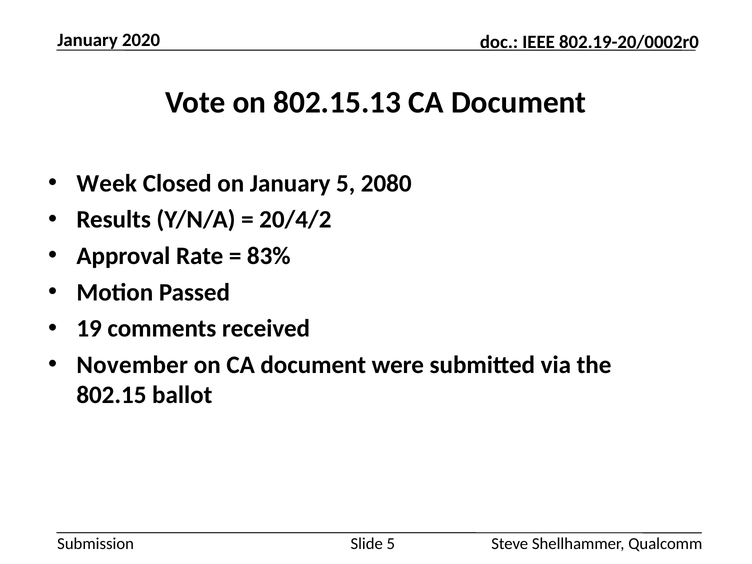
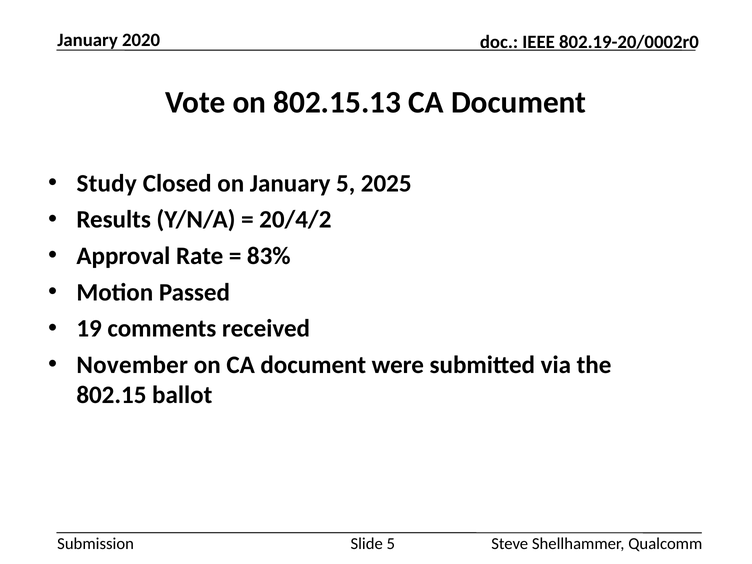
Week: Week -> Study (107, 183)
2080: 2080 -> 2025 (386, 183)
